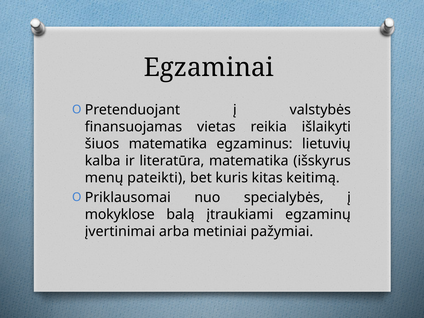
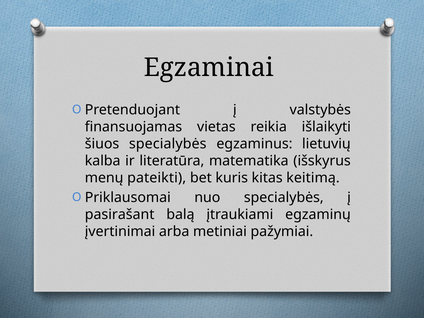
šiuos matematika: matematika -> specialybės (168, 144)
mokyklose: mokyklose -> pasirašant (120, 214)
